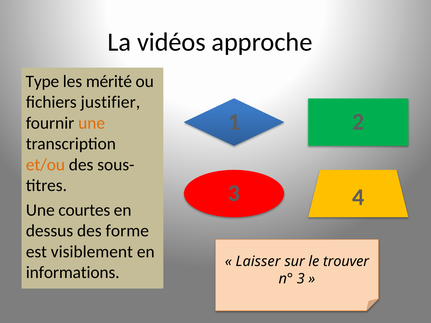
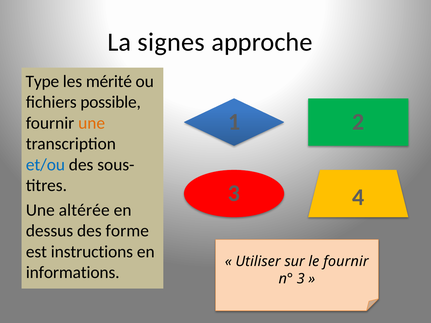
vidéos: vidéos -> signes (171, 42)
justifier: justifier -> possible (111, 102)
et/ou colour: orange -> blue (45, 165)
courtes: courtes -> altérée (84, 210)
visiblement: visiblement -> instructions (92, 252)
Laisser: Laisser -> Utiliser (258, 262)
le trouver: trouver -> fournir (346, 262)
